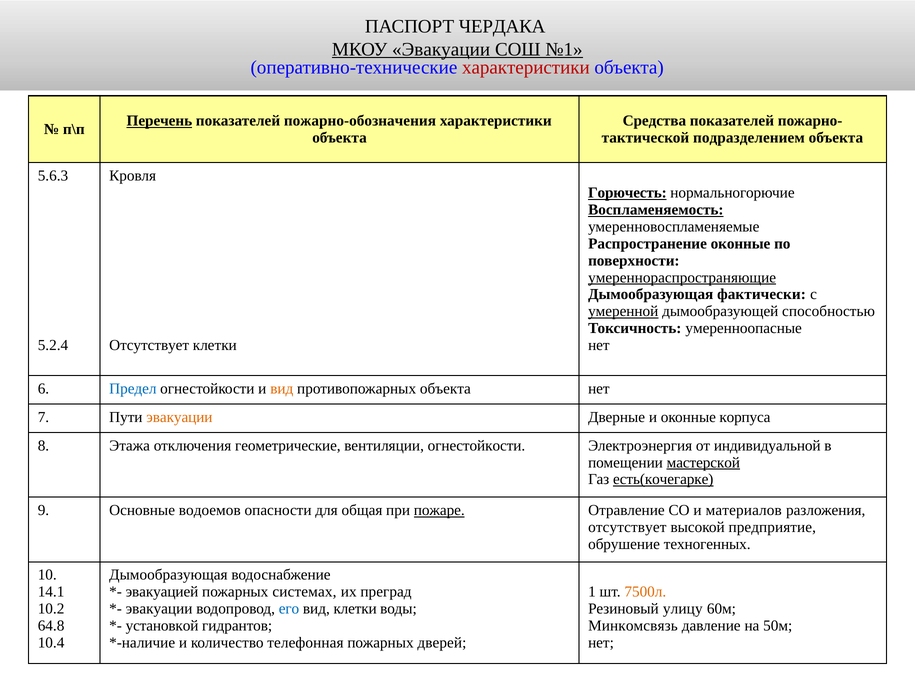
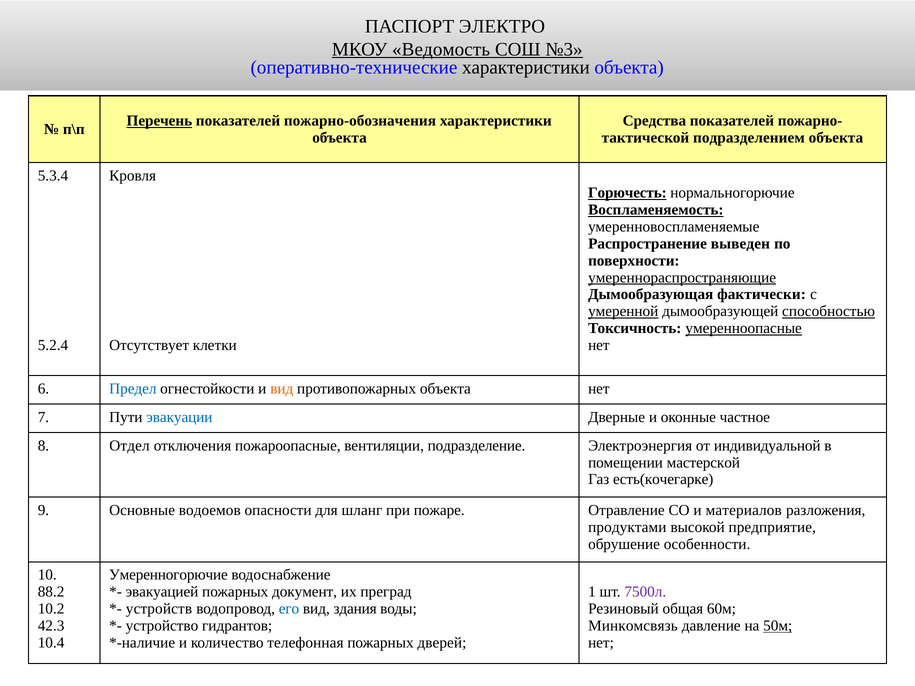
ЧЕРДАКА: ЧЕРДАКА -> ЭЛЕКТРО (502, 26)
МКОУ Эвакуации: Эвакуации -> Ведомость (441, 49)
№1: №1 -> №3 (564, 49)
характеристики colour: red -> black (526, 68)
5.6.3: 5.6.3 -> 5.3.4 (53, 176)
Распространение оконные: оконные -> выведен (740, 244)
способностью underline: none -> present (829, 312)
умеренноопасные underline: none -> present (744, 328)
эвакуации colour: orange -> blue (179, 417)
корпуса: корпуса -> частное (745, 417)
Этажа: Этажа -> Отдел (129, 446)
геометрические: геометрические -> пожароопасные (288, 446)
вентиляции огнестойкости: огнестойкости -> подразделение (477, 446)
мастерской underline: present -> none (703, 463)
есть(кочегарке underline: present -> none (663, 480)
общая: общая -> шланг (362, 510)
пожаре underline: present -> none (439, 510)
отсутствует: отсутствует -> продуктами (627, 527)
техногенных: техногенных -> особенности (707, 544)
Дымообразующая: Дымообразующая -> Умеренногорючие (168, 575)
14.1: 14.1 -> 88.2 (51, 592)
системах: системах -> документ (305, 592)
7500л colour: orange -> purple (645, 592)
эвакуации: эвакуации -> устройств (159, 609)
вид клетки: клетки -> здания (355, 609)
улицу: улицу -> общая (683, 609)
64.8: 64.8 -> 42.3 (51, 626)
установкой: установкой -> устройство (162, 626)
50м underline: none -> present (778, 626)
